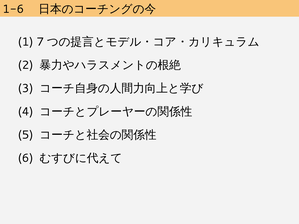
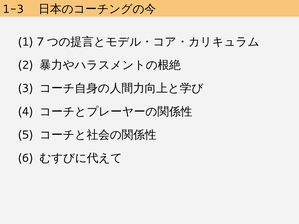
1-6: 1-6 -> 1-3 (13, 9)
